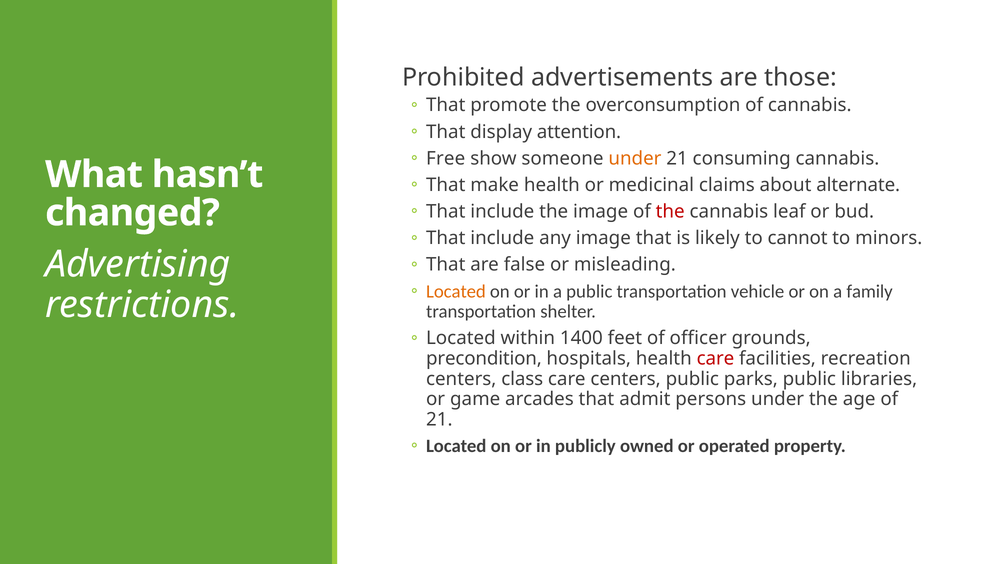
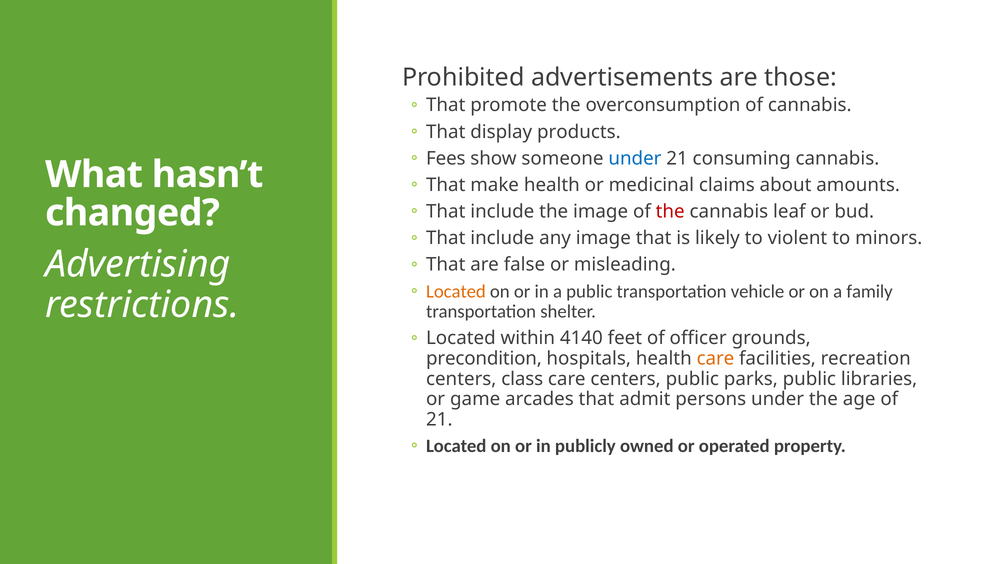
attention: attention -> products (579, 132)
Free: Free -> Fees (446, 158)
under colour: orange -> blue (635, 158)
alternate: alternate -> amounts (858, 185)
cannot: cannot -> violent (797, 238)
1400: 1400 -> 4140 (581, 338)
care colour: red -> orange (715, 358)
